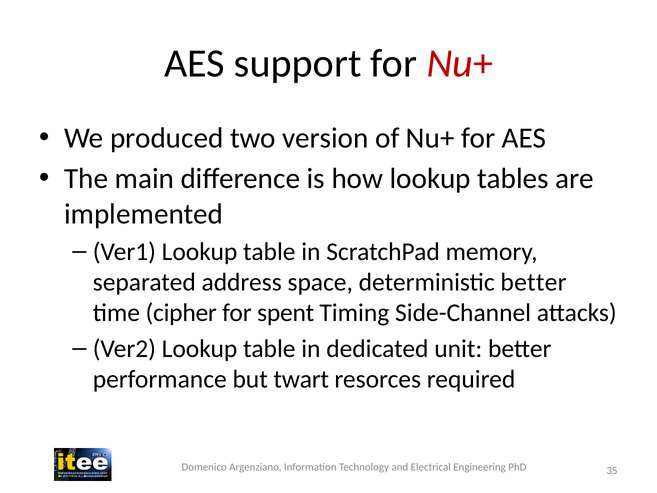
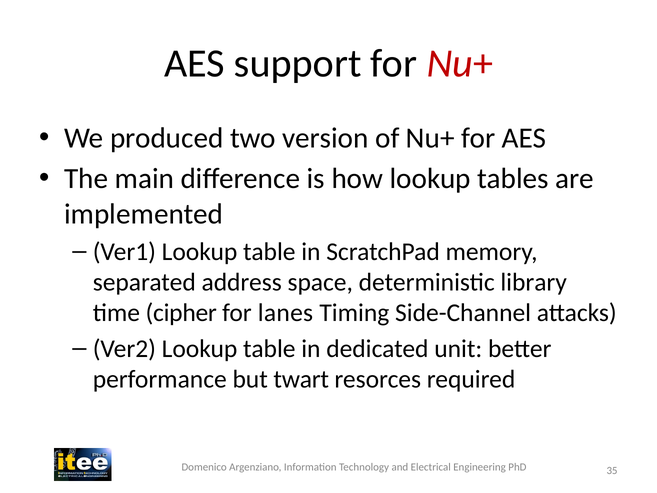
deterministic better: better -> library (534, 282)
spent: spent -> lanes (285, 313)
